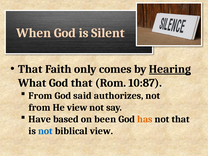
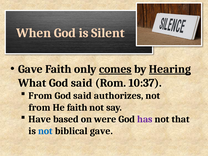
That: That -> Gave (30, 69)
comes underline: none -> present (115, 69)
What God that: that -> said (82, 83)
10:87: 10:87 -> 10:37 (145, 83)
He view: view -> faith (77, 107)
been: been -> were (105, 119)
has colour: orange -> purple (145, 119)
biblical view: view -> gave (101, 131)
